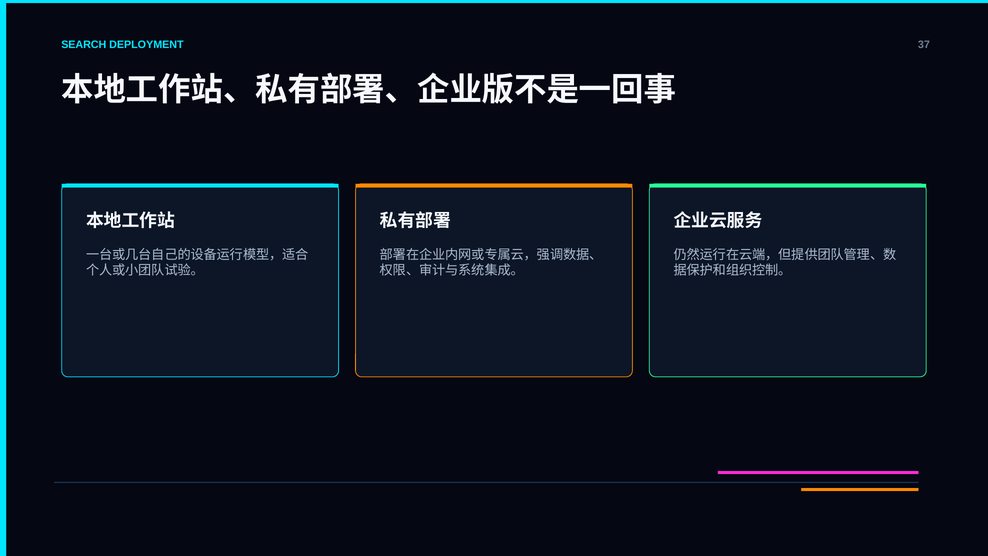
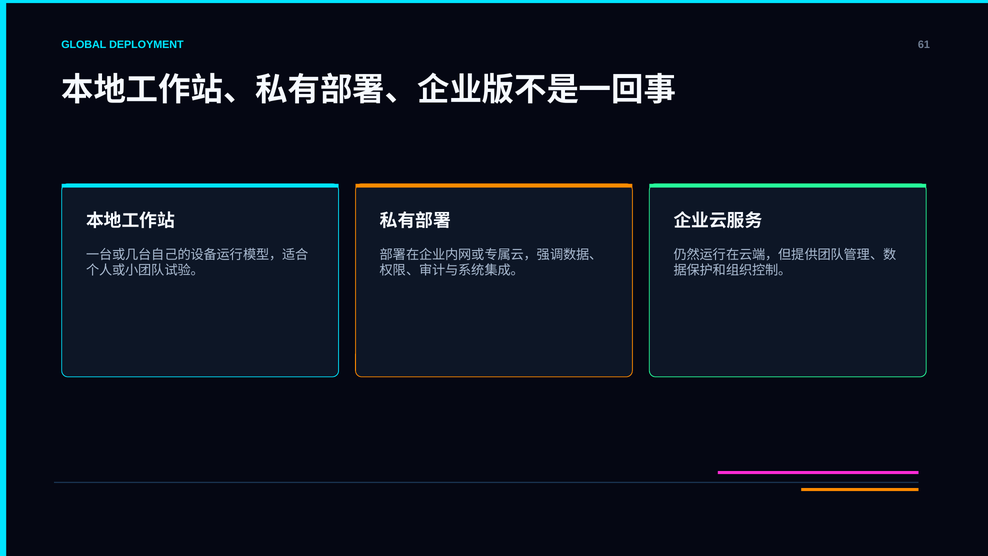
SEARCH: SEARCH -> GLOBAL (84, 45)
37: 37 -> 61 (924, 45)
